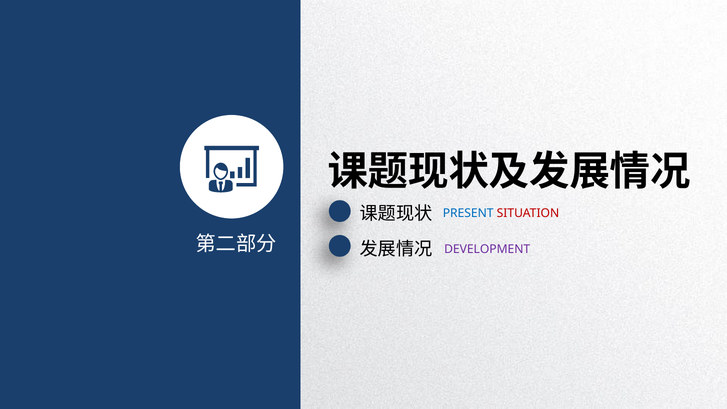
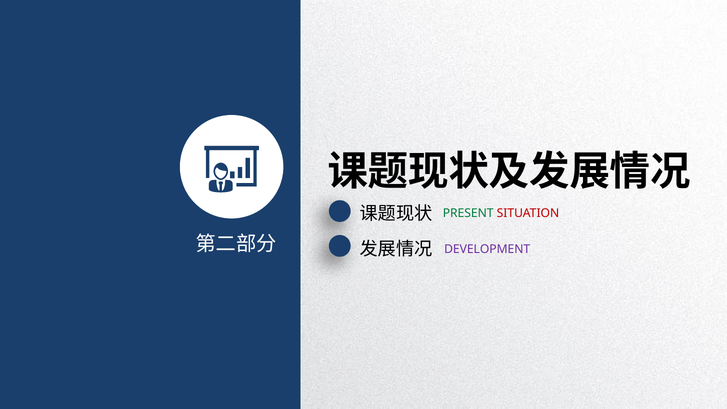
PRESENT colour: blue -> green (468, 213)
